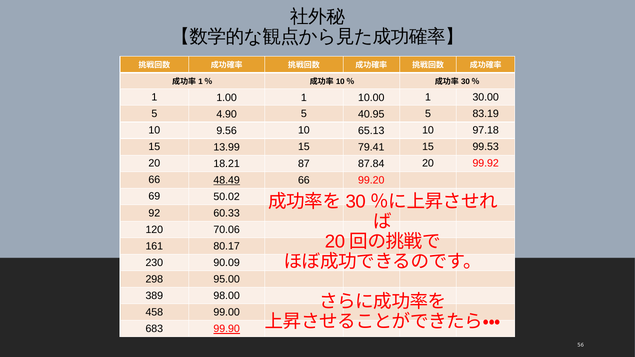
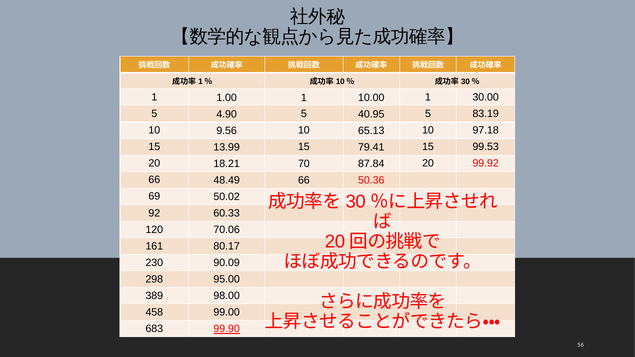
87: 87 -> 70 (304, 164)
48.49 underline: present -> none (227, 180)
99.20: 99.20 -> 50.36 (371, 180)
